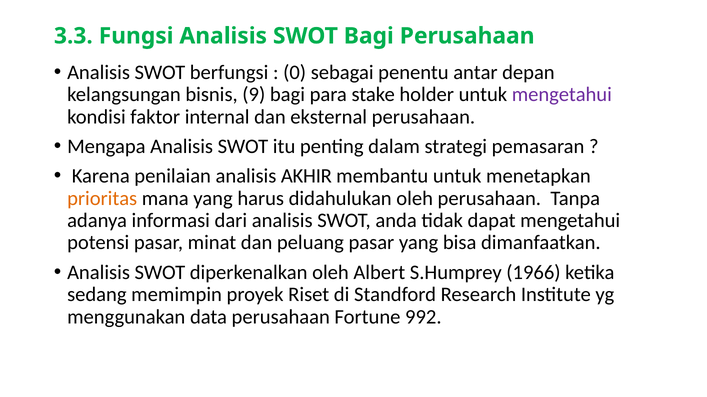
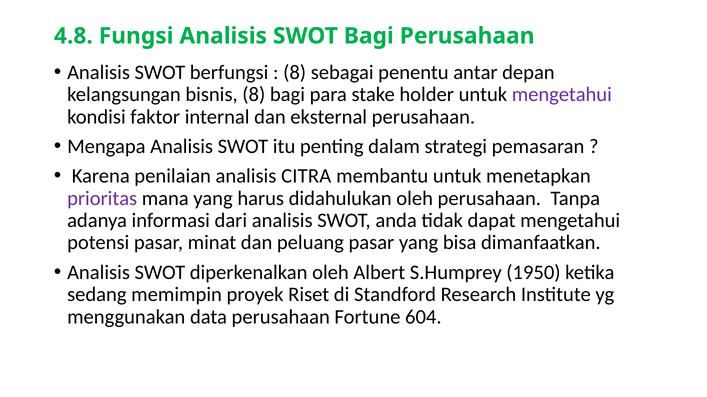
3.3: 3.3 -> 4.8 (73, 36)
0: 0 -> 8 (295, 72)
bisnis 9: 9 -> 8 (254, 95)
AKHIR: AKHIR -> CITRA (306, 176)
prioritas colour: orange -> purple (102, 199)
1966: 1966 -> 1950 (533, 273)
992: 992 -> 604 (423, 317)
